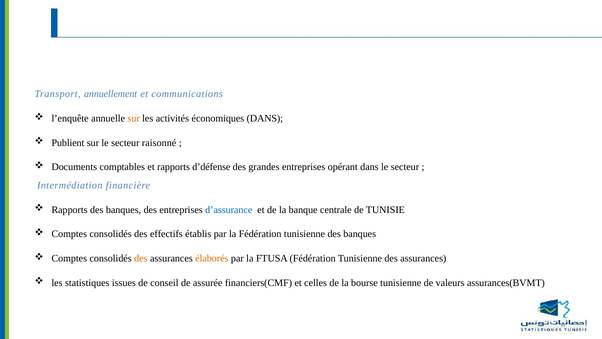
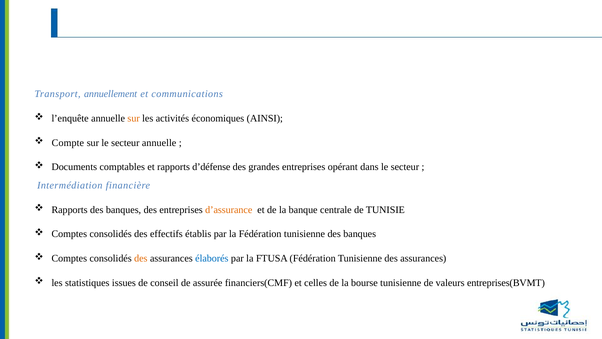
économiques DANS: DANS -> AINSI (265, 118)
Publient: Publient -> Compte (68, 143)
secteur raisonné: raisonné -> annuelle (159, 143)
d’assurance colour: blue -> orange (229, 210)
élaborés colour: orange -> blue (212, 258)
assurances(BVMT: assurances(BVMT -> entreprises(BVMT (506, 283)
